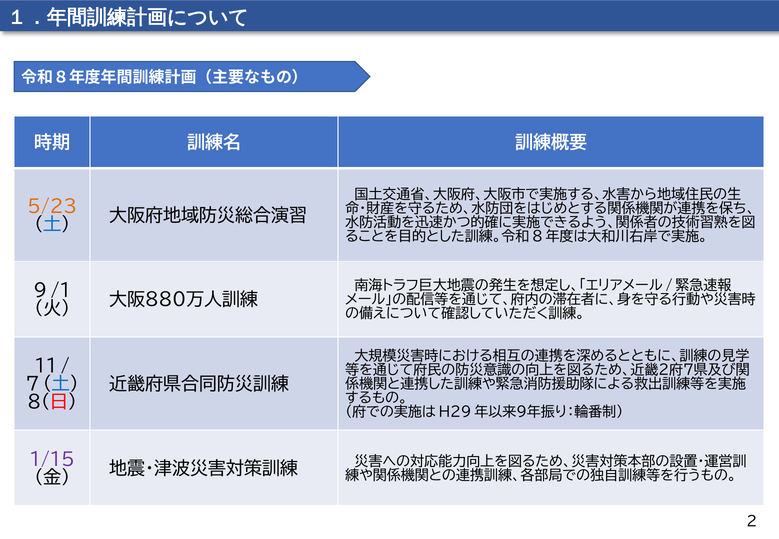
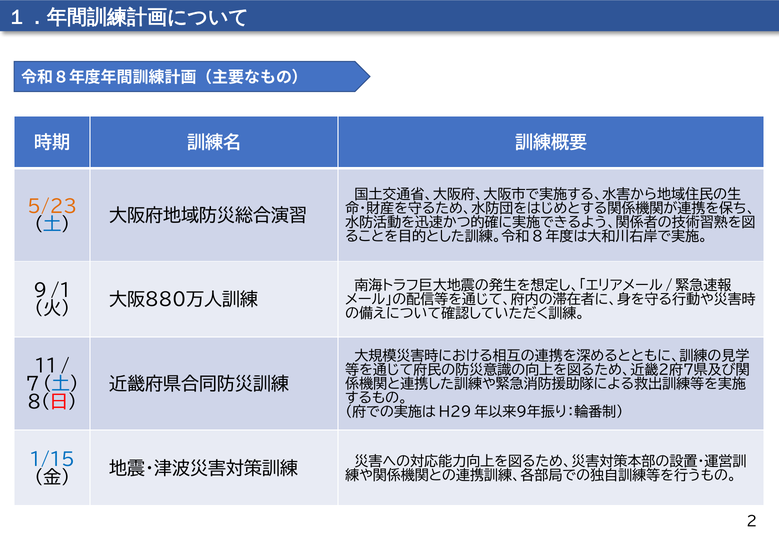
1/15 colour: purple -> blue (52, 460)
